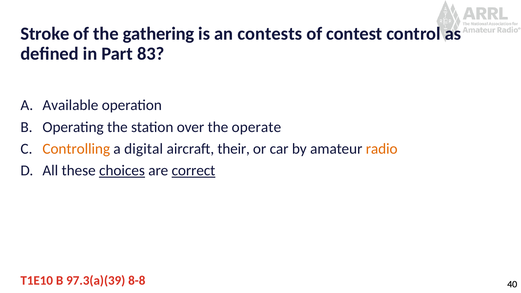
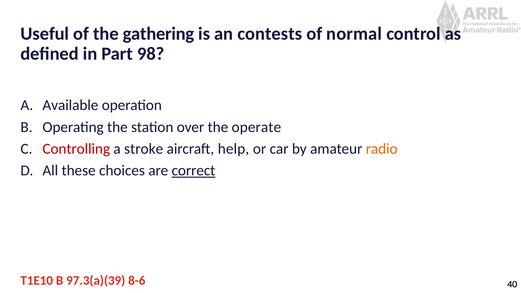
Stroke: Stroke -> Useful (45, 34)
contest: contest -> normal (354, 34)
83: 83 -> 98 (151, 54)
Controlling colour: orange -> red (76, 149)
digital: digital -> stroke (144, 149)
their: their -> help (233, 149)
choices underline: present -> none (122, 171)
8-8: 8-8 -> 8-6 (137, 281)
